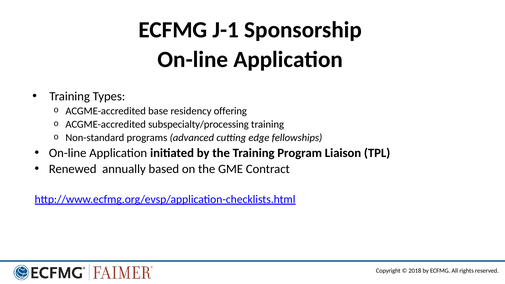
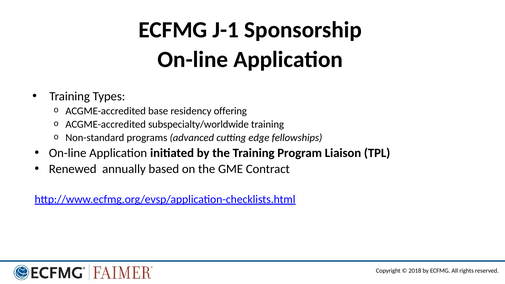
subspecialty/processing: subspecialty/processing -> subspecialty/worldwide (198, 125)
